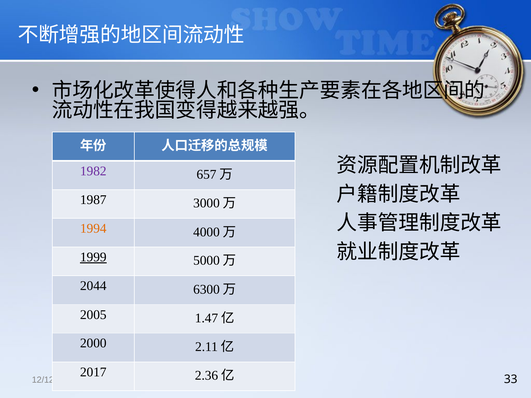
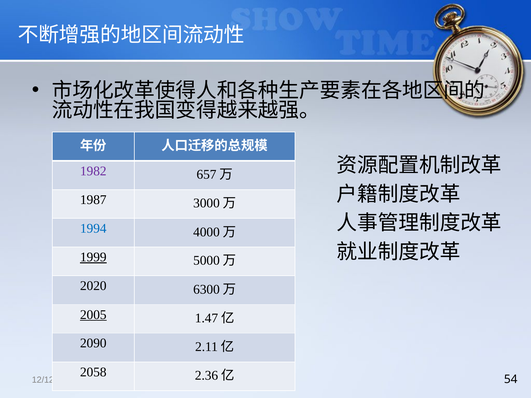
1994 colour: orange -> blue (93, 229)
2044: 2044 -> 2020 (93, 286)
2005 underline: none -> present (93, 315)
2000: 2000 -> 2090 (93, 343)
2017: 2017 -> 2058 (93, 372)
33: 33 -> 54 (511, 380)
